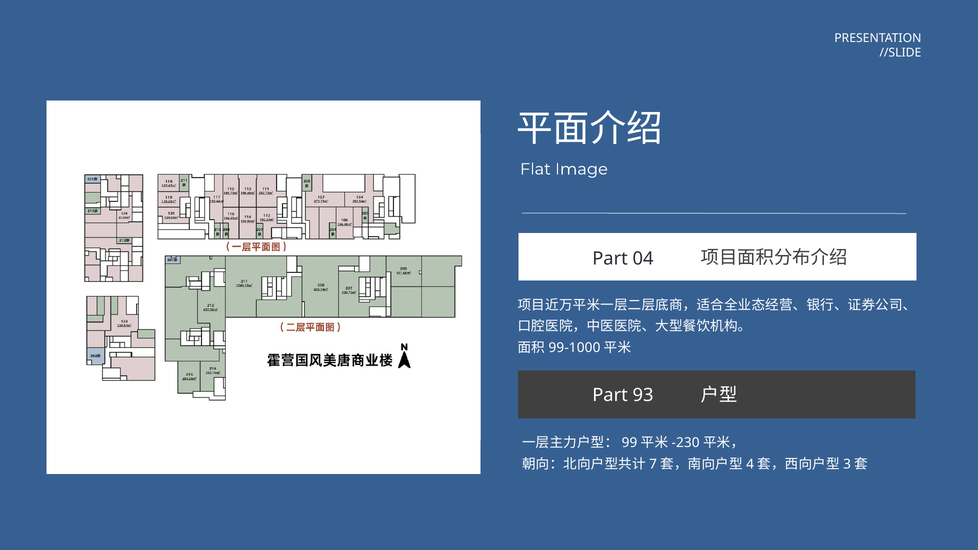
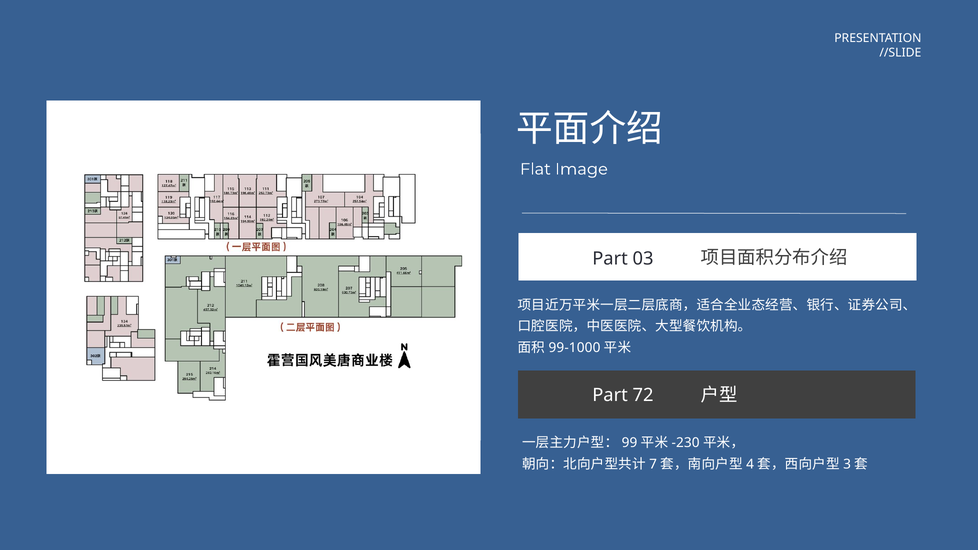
04: 04 -> 03 (643, 259)
93: 93 -> 72 (643, 395)
